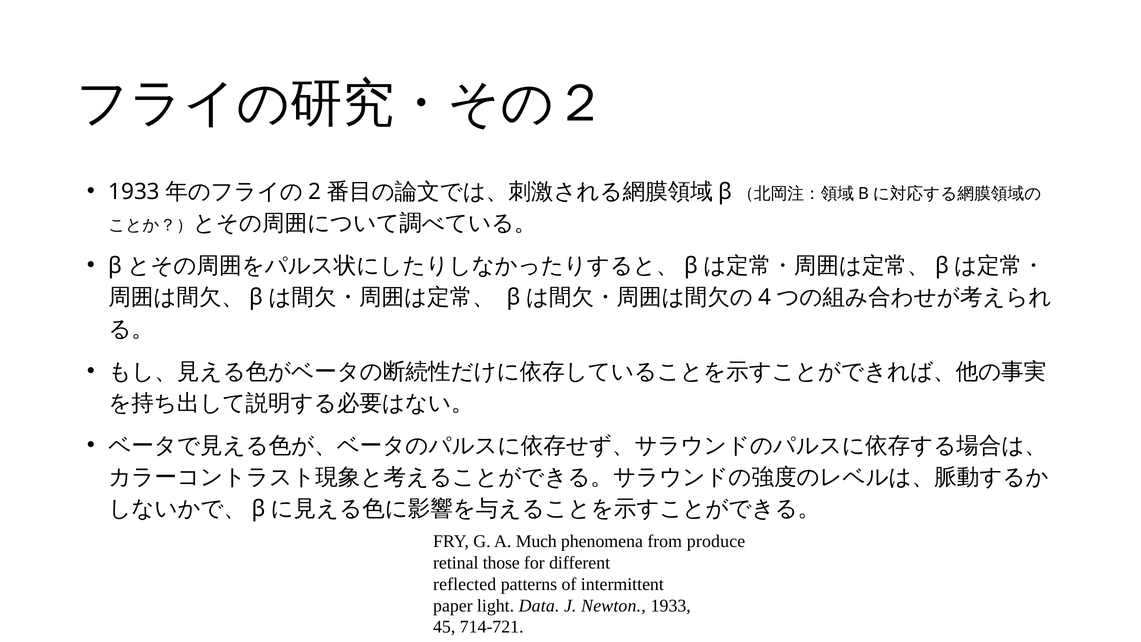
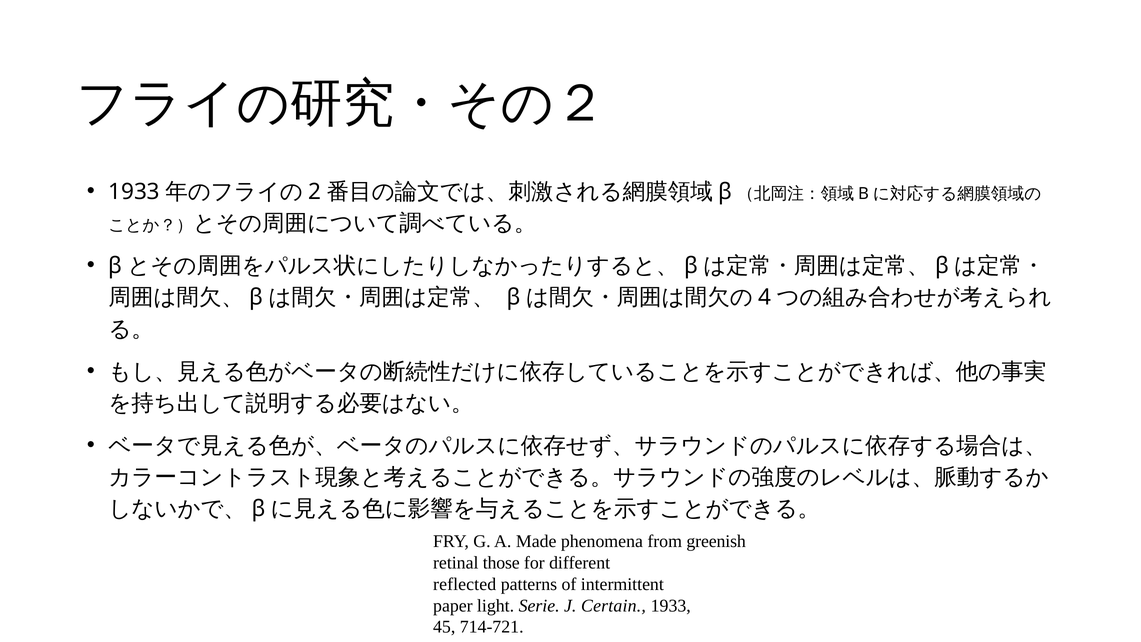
Much: Much -> Made (536, 541)
produce: produce -> greenish (716, 541)
Data: Data -> Serie (539, 606)
Newton: Newton -> Certain (613, 606)
